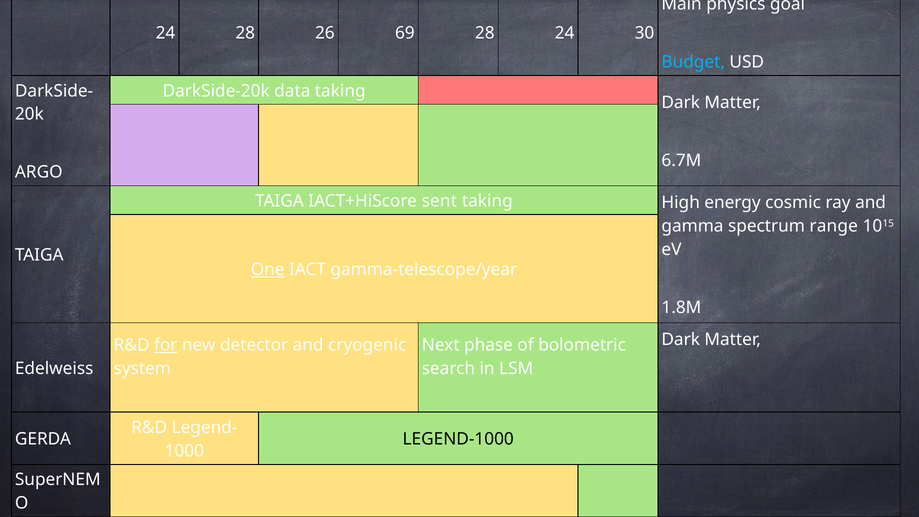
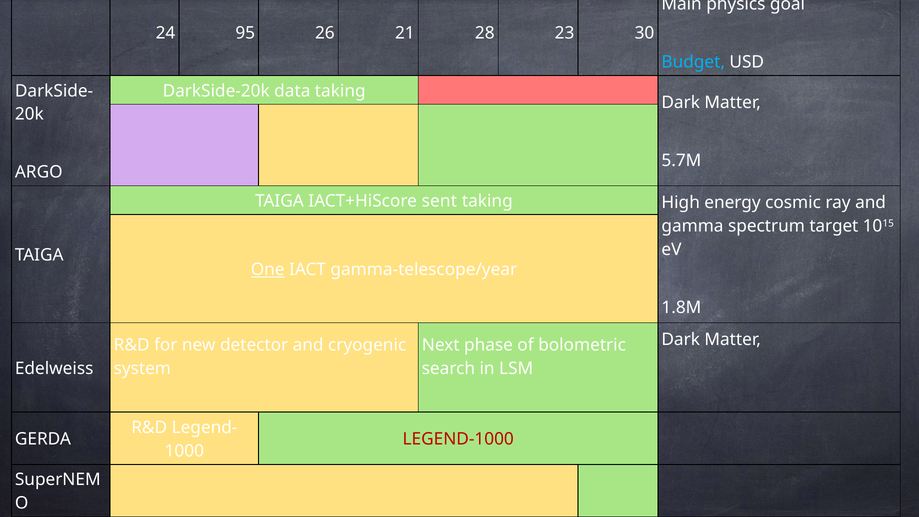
24 28: 28 -> 95 (245, 33)
69: 69 -> 21 (405, 33)
28 24: 24 -> 23 (565, 33)
6.7M: 6.7M -> 5.7M (681, 160)
range: range -> target (834, 226)
for underline: present -> none (166, 345)
LEGEND-1000 colour: black -> red (458, 439)
